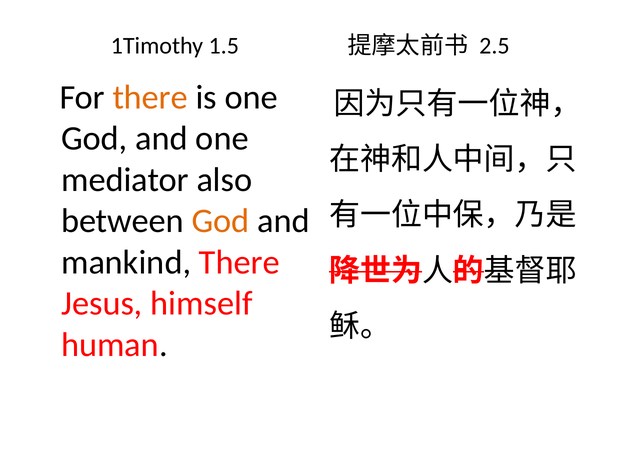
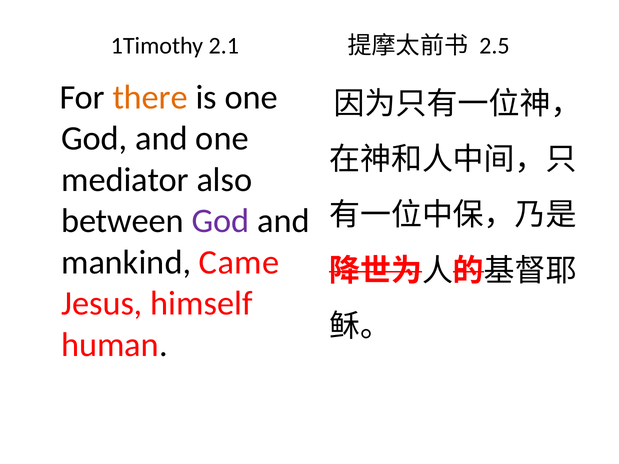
1.5: 1.5 -> 2.1 (224, 46)
God colour: orange -> purple (221, 221)
mankind There: There -> Came (239, 262)
